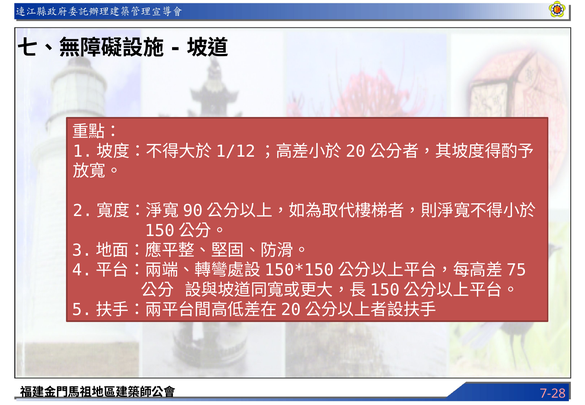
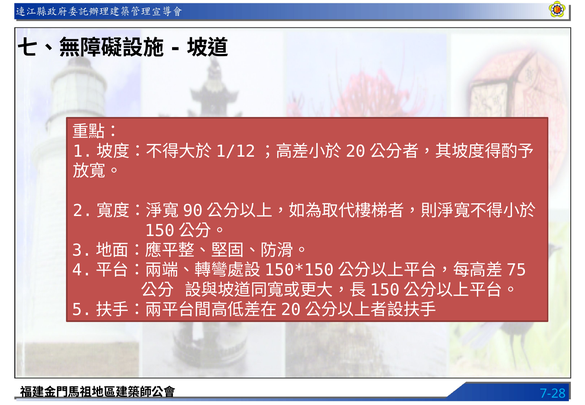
7-28 colour: pink -> light blue (553, 394)
